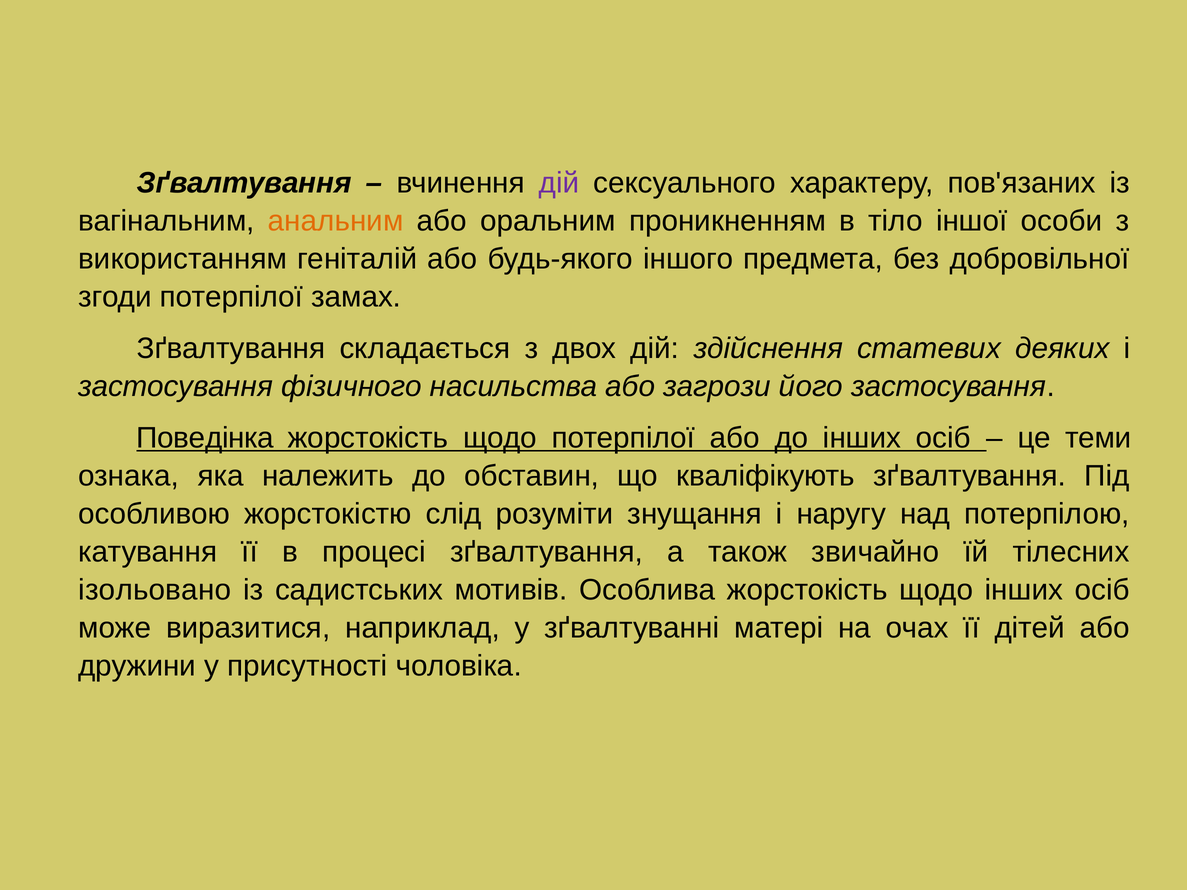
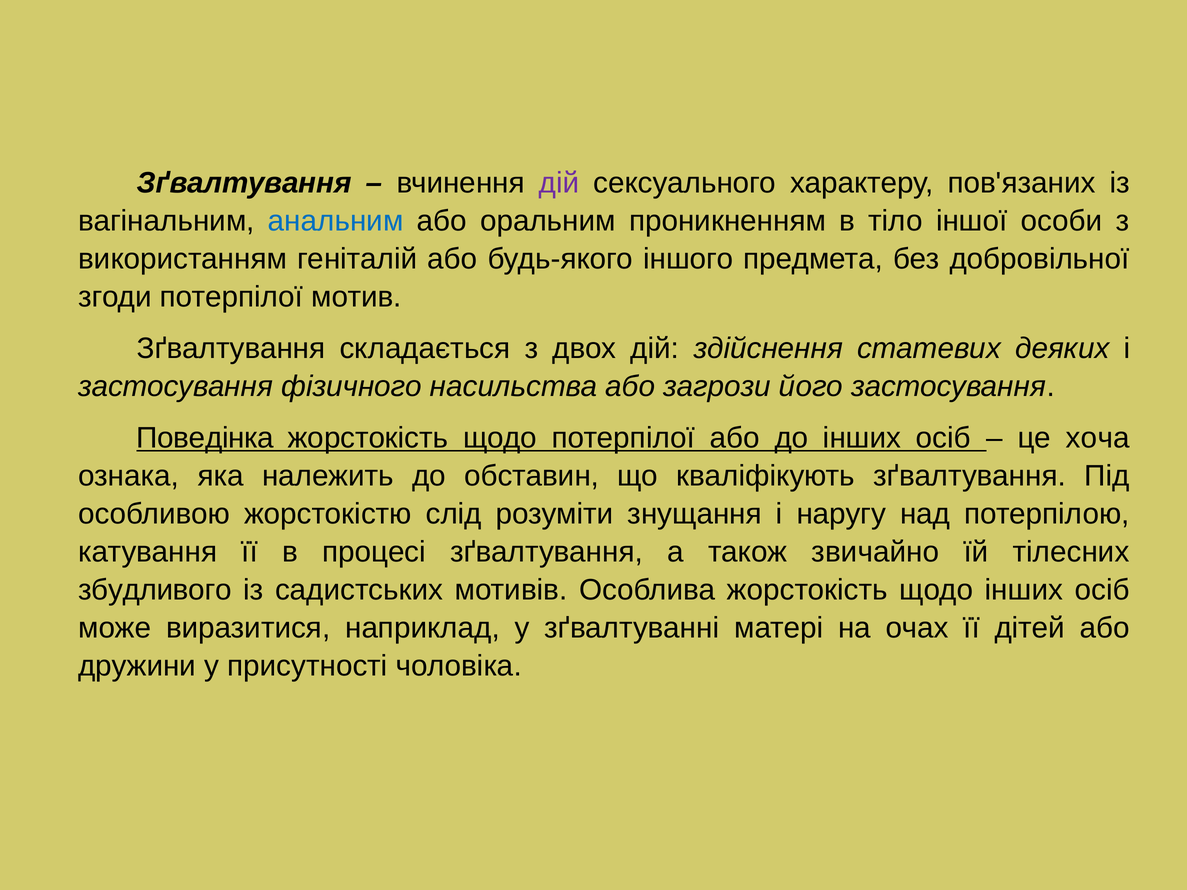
анальним colour: orange -> blue (336, 221)
замах: замах -> мотив (356, 297)
теми: теми -> хоча (1098, 438)
ізольовано: ізольовано -> збудливого (155, 590)
